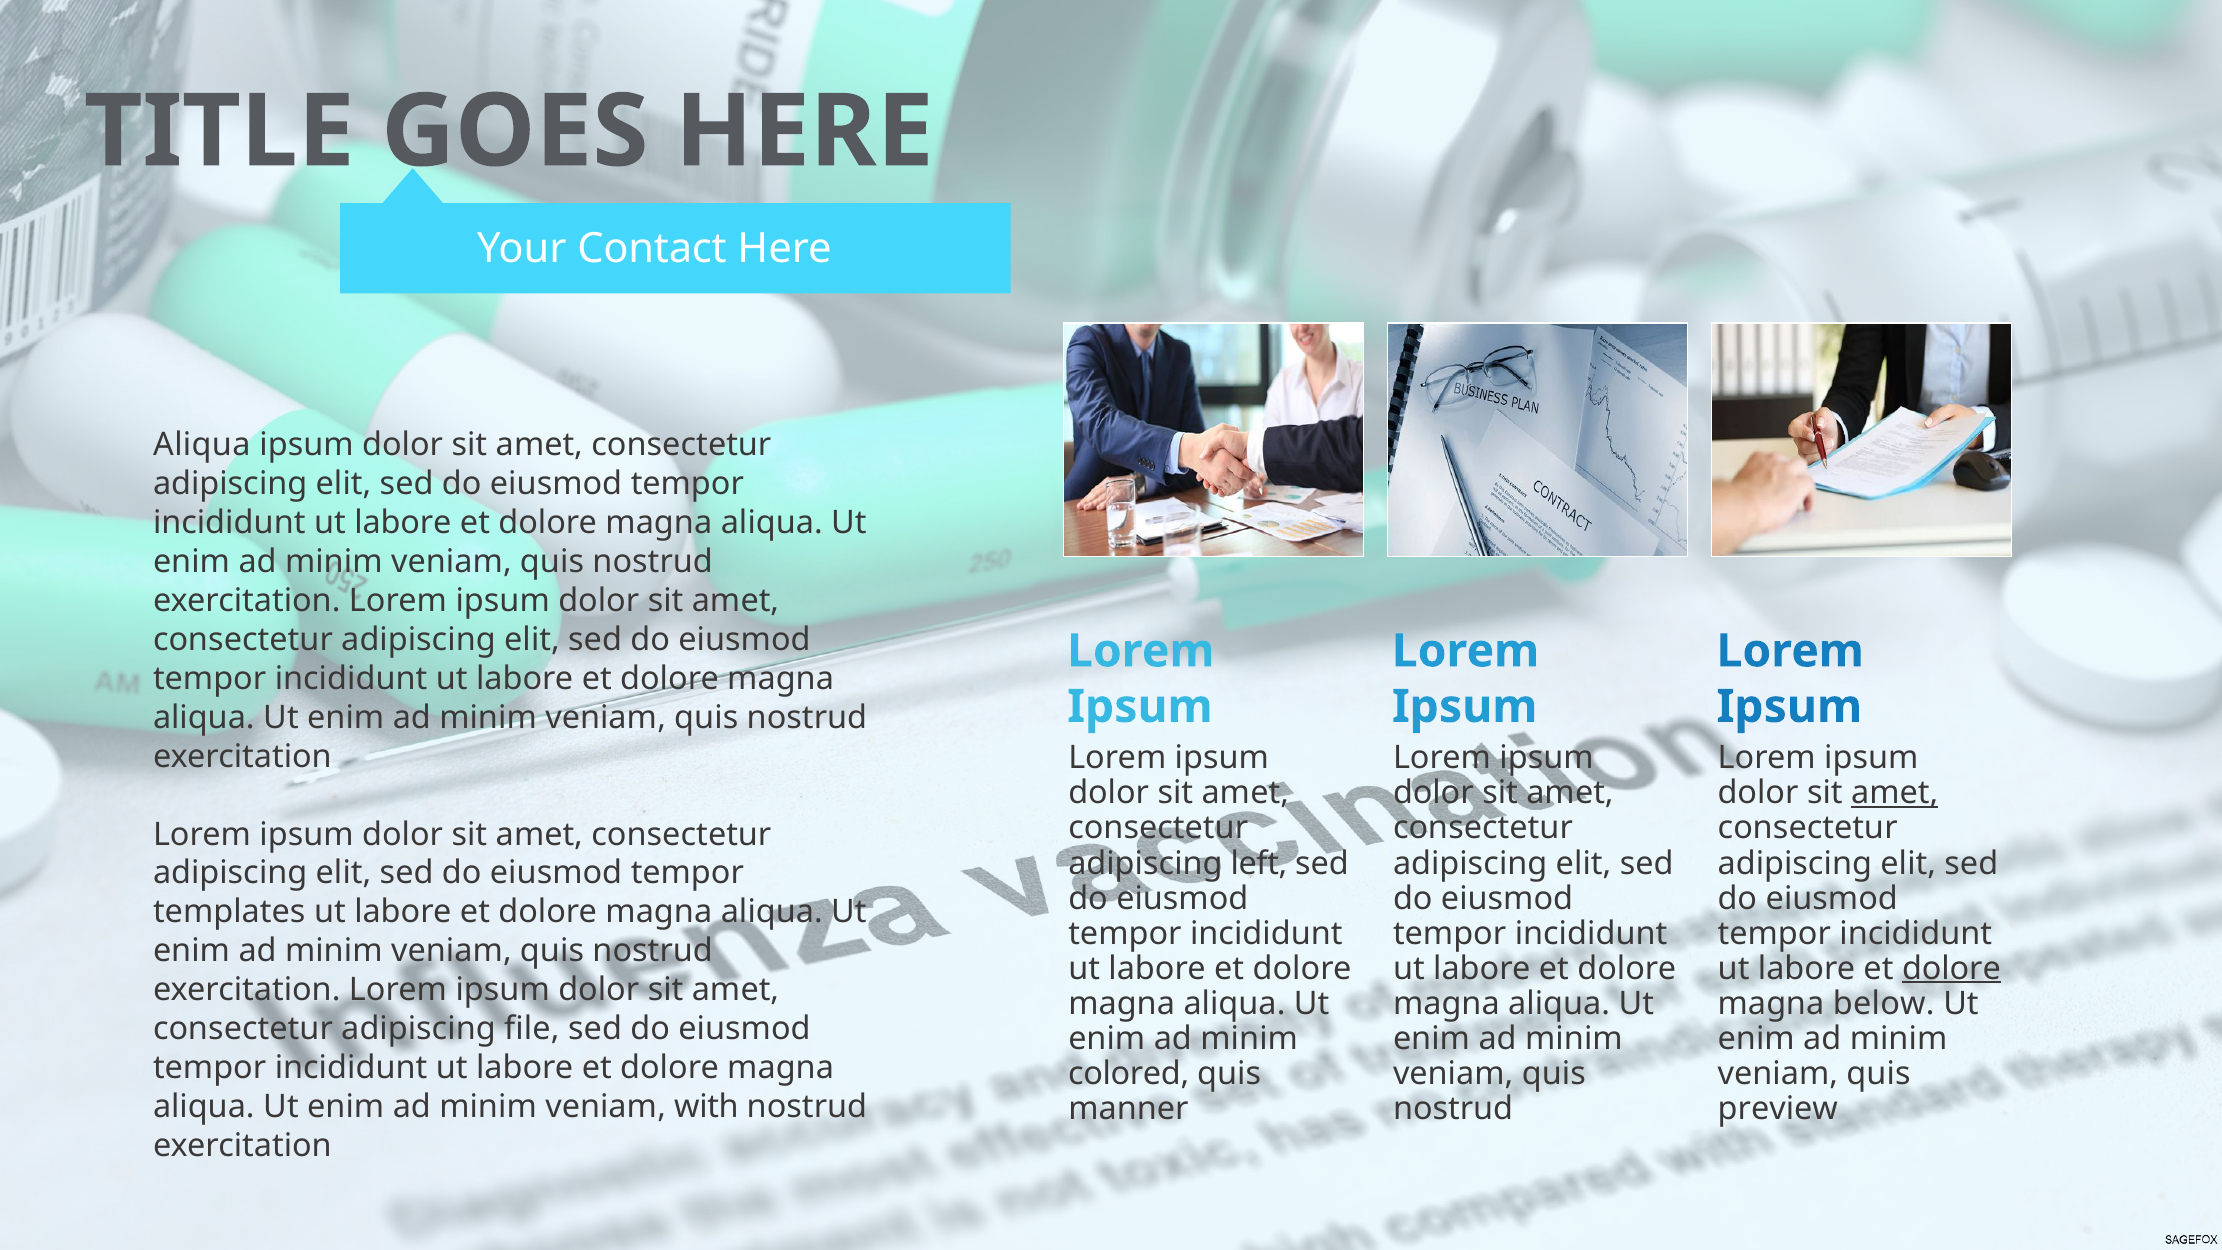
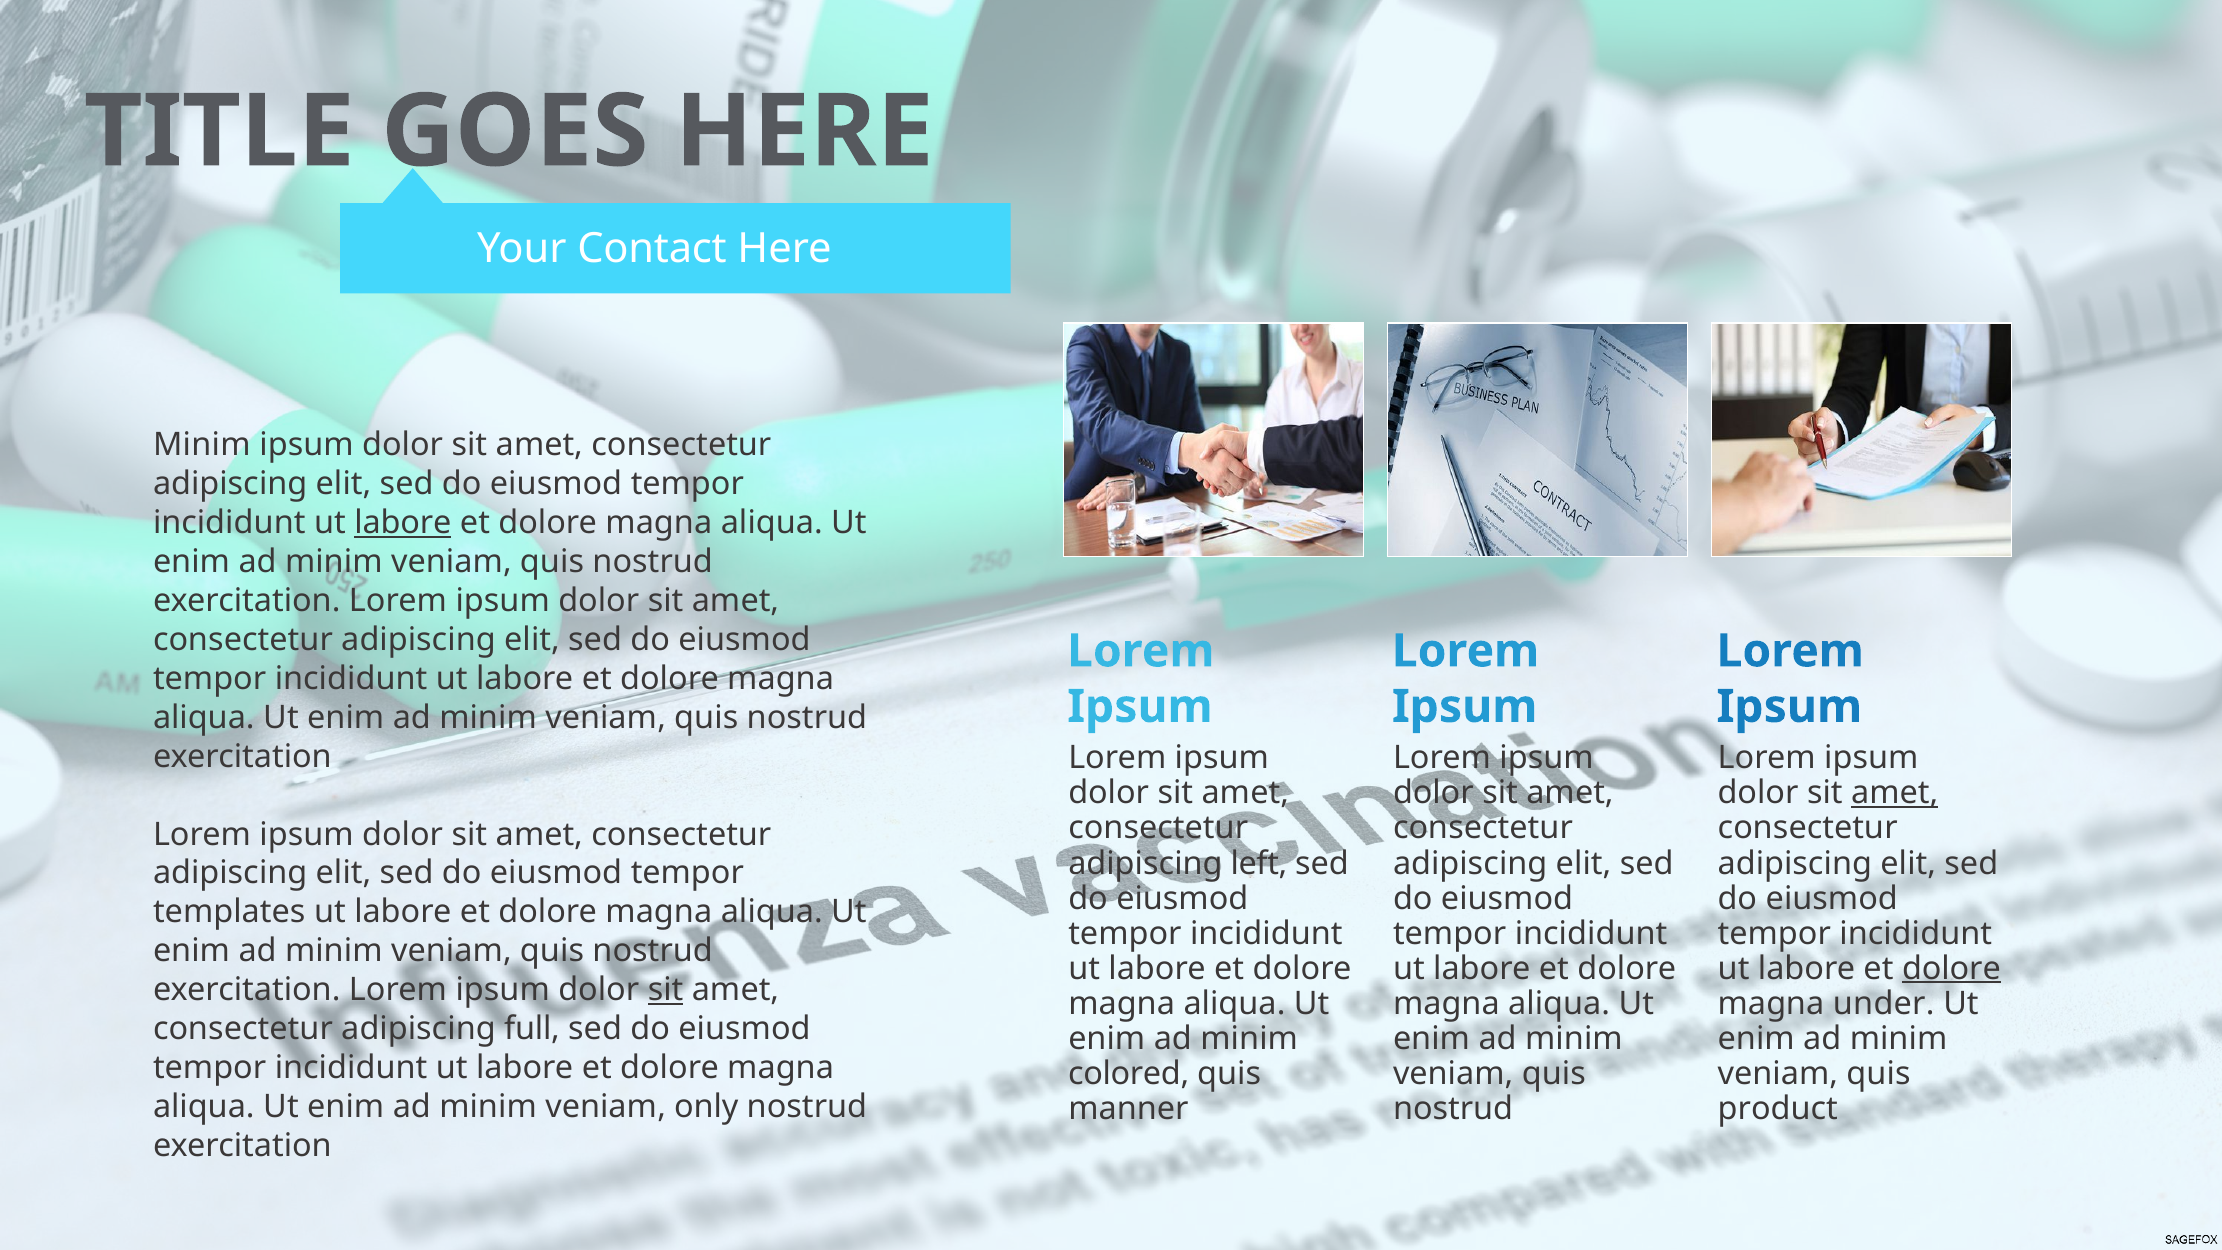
Aliqua: Aliqua -> Minim (202, 445)
labore underline: none -> present (403, 523)
sit underline: none -> present (666, 990)
below: below -> under (1884, 1003)
file: file -> full (532, 1029)
with: with -> only (706, 1107)
preview: preview -> product (1778, 1108)
